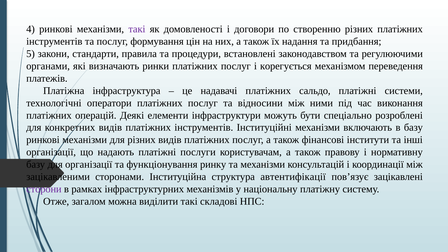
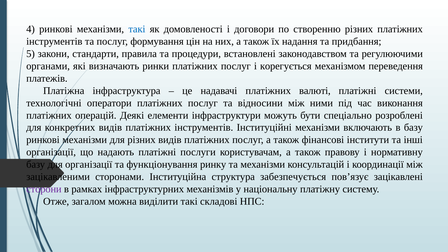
такі colour: purple -> blue (137, 29)
сальдо: сальдо -> валюті (315, 91)
автентифікації: автентифікації -> забезпечується (293, 177)
